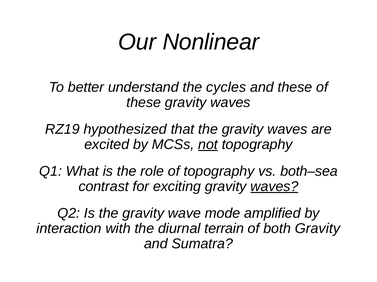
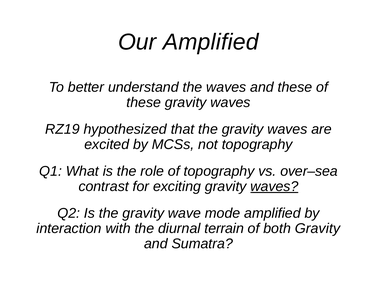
Our Nonlinear: Nonlinear -> Amplified (211, 42)
the cycles: cycles -> waves (226, 87)
not underline: present -> none (208, 145)
both–sea: both–sea -> over–sea (309, 172)
